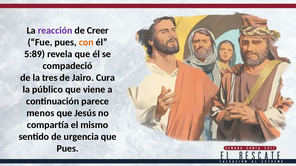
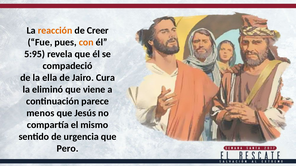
reacción colour: purple -> orange (55, 30)
5:89: 5:89 -> 5:95 (35, 54)
tres: tres -> ella (50, 78)
público: público -> eliminó (48, 90)
Pues: Pues -> Pero (68, 149)
